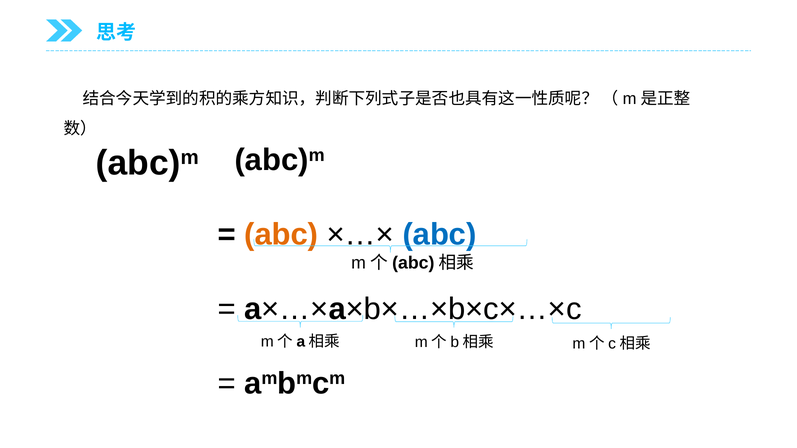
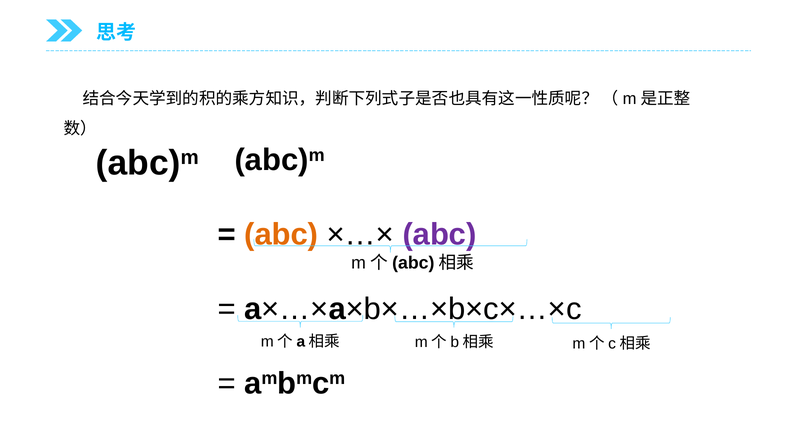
abc colour: blue -> purple (440, 235)
